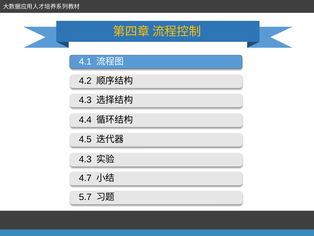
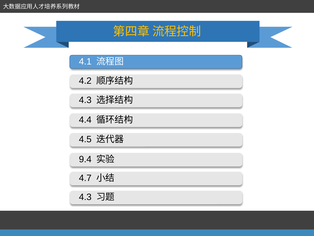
4.3: 4.3 -> 9.4 (85, 159)
5.7: 5.7 -> 4.3 (85, 197)
